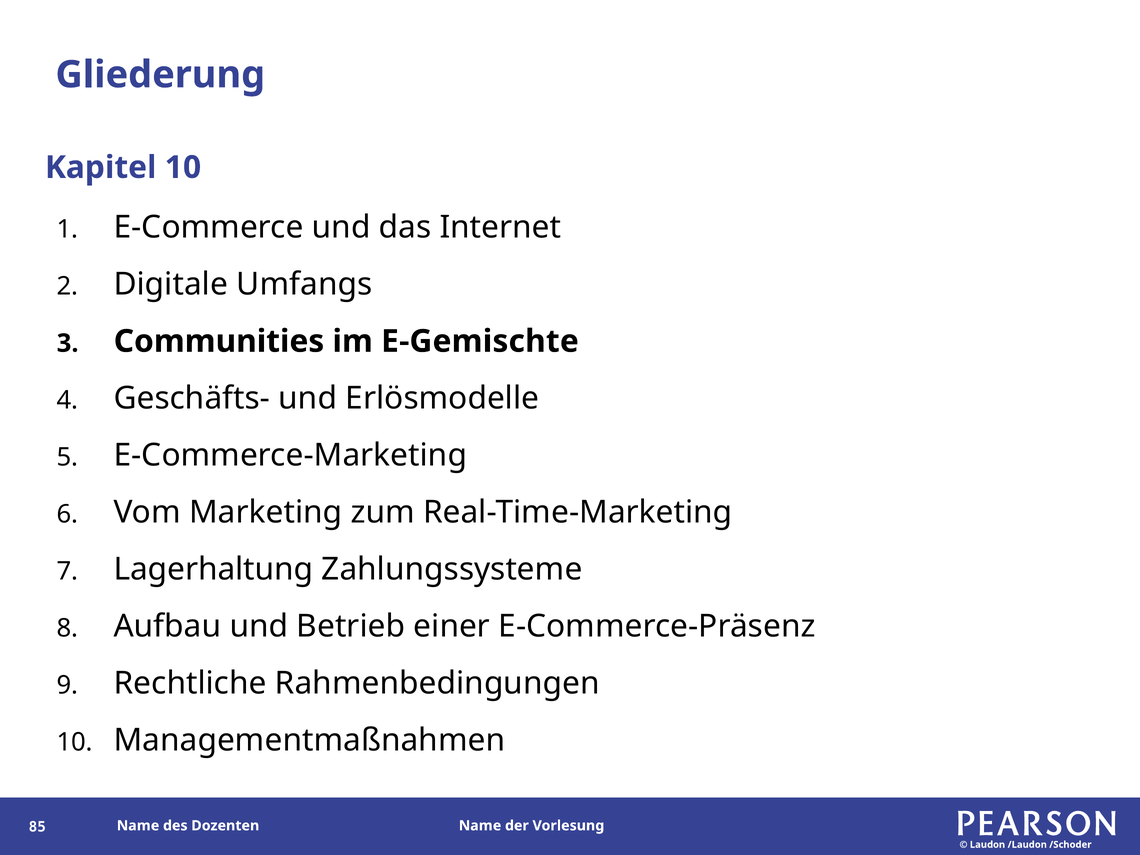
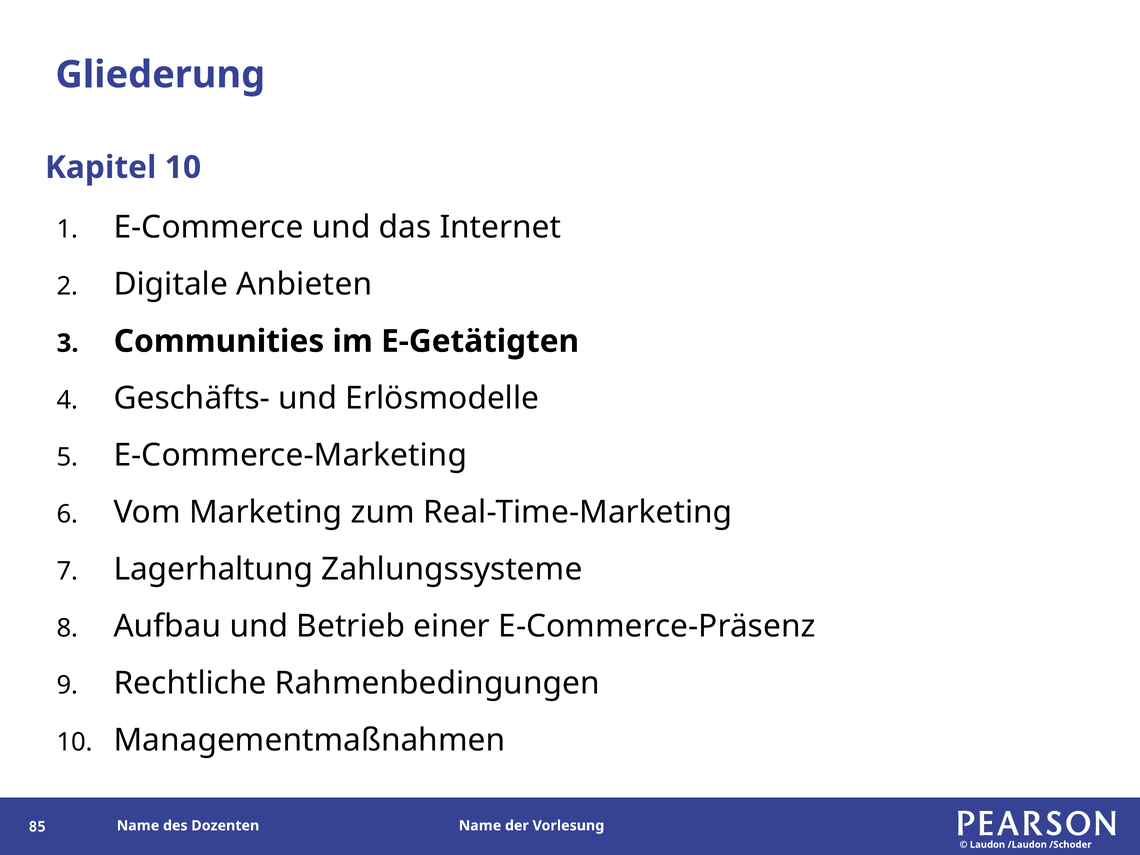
Umfangs: Umfangs -> Anbieten (304, 284)
E-Gemischte: E-Gemischte -> E-Getätigten (480, 341)
